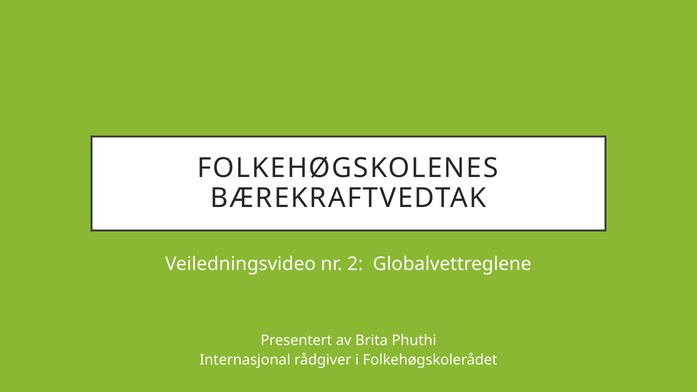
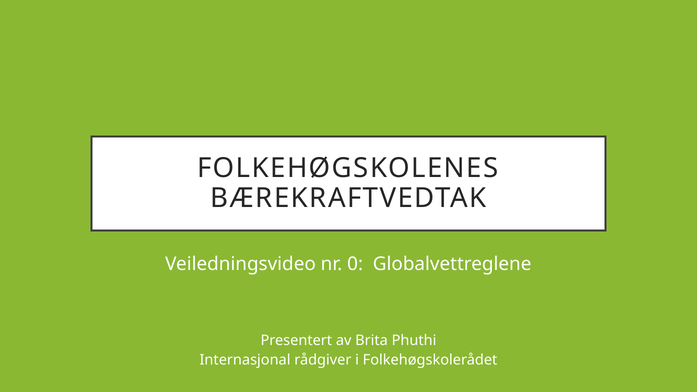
2: 2 -> 0 (355, 264)
